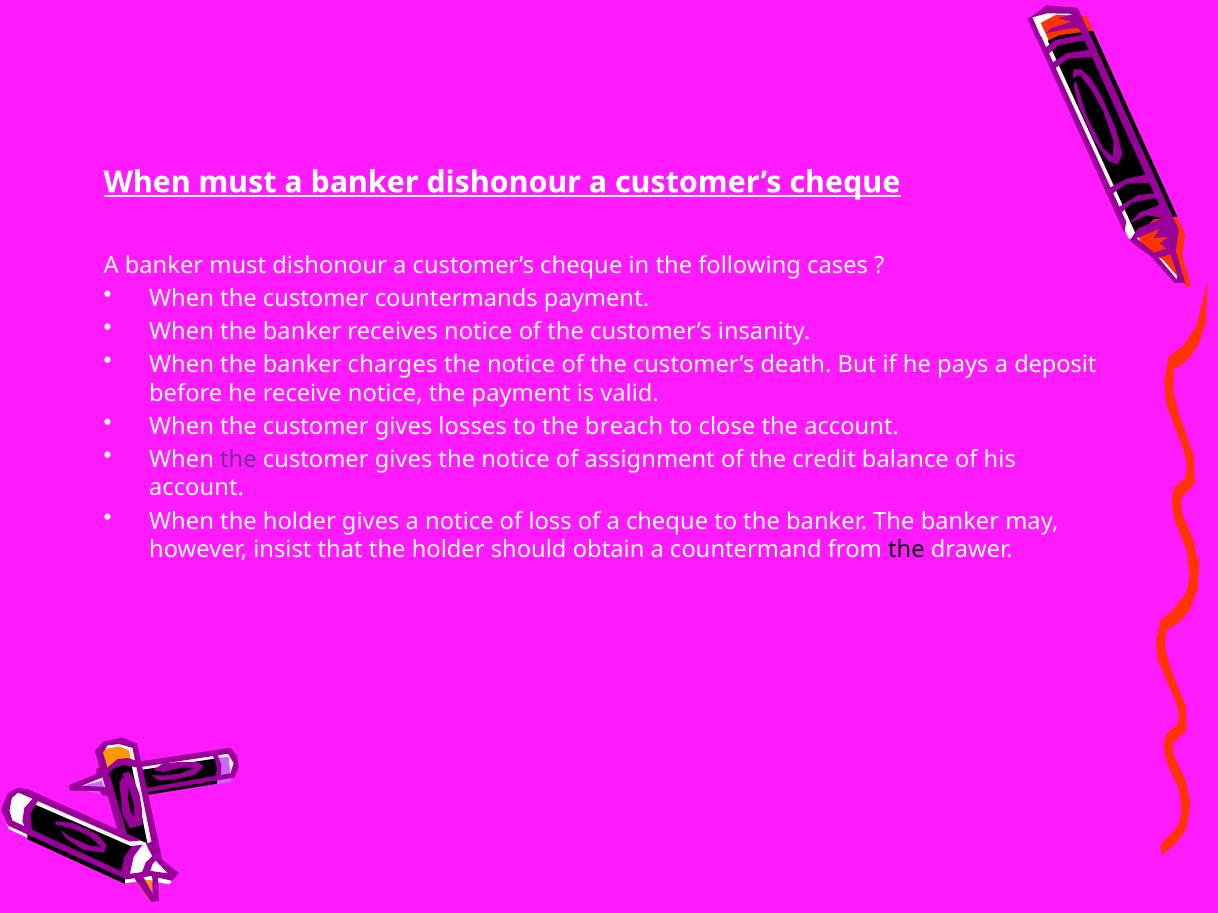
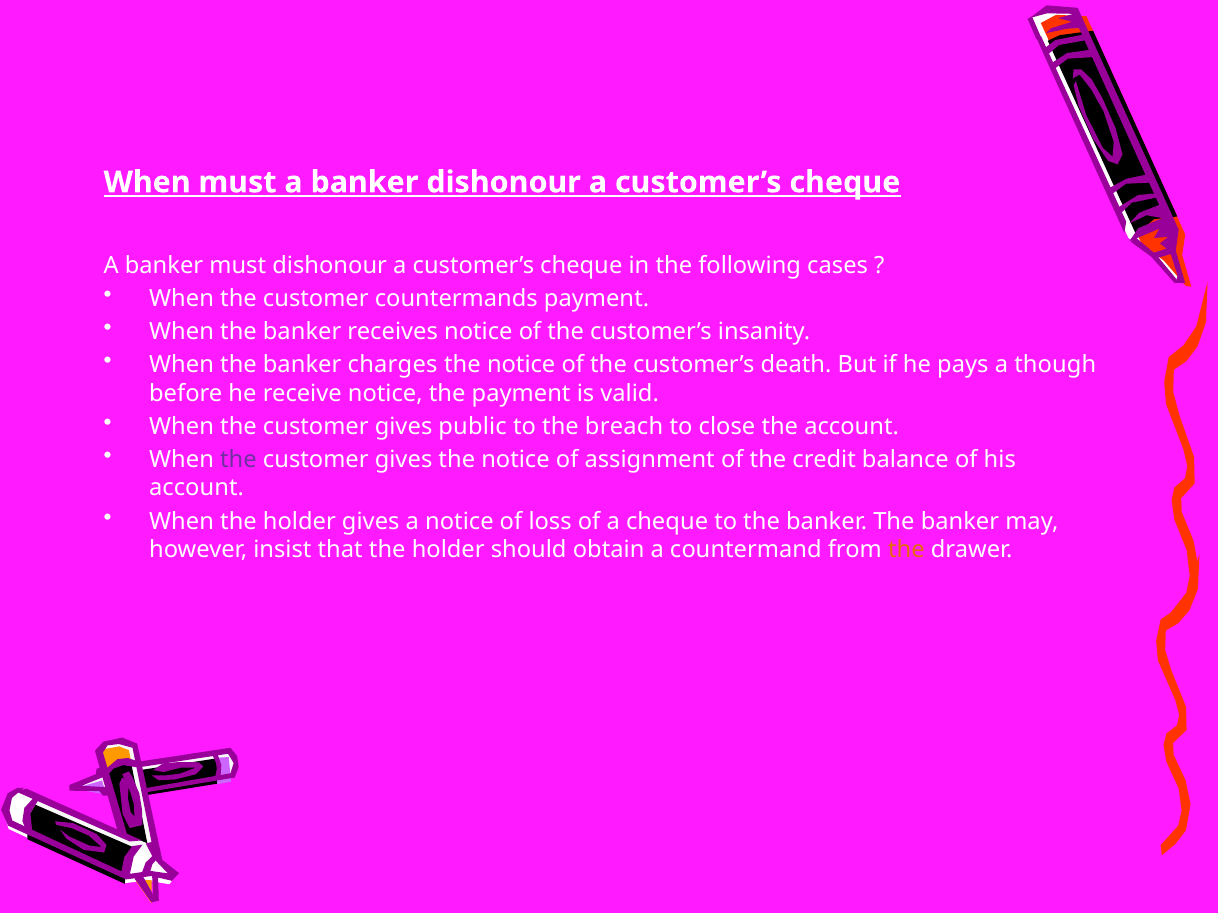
deposit: deposit -> though (1055, 365)
losses: losses -> public (473, 427)
the colour: black -> orange (906, 550)
